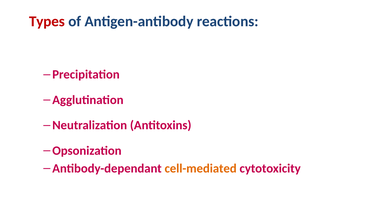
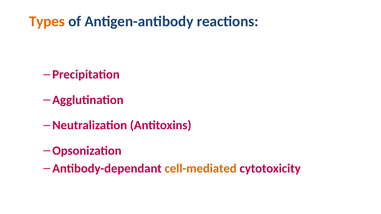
Types colour: red -> orange (47, 22)
